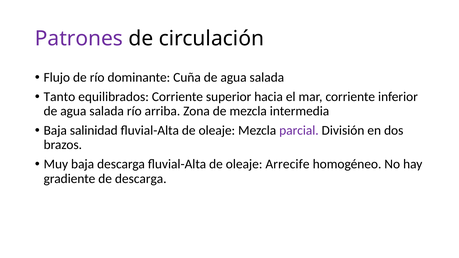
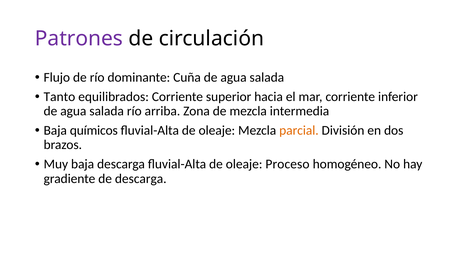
salinidad: salinidad -> químicos (94, 131)
parcial colour: purple -> orange (299, 131)
Arrecife: Arrecife -> Proceso (287, 164)
